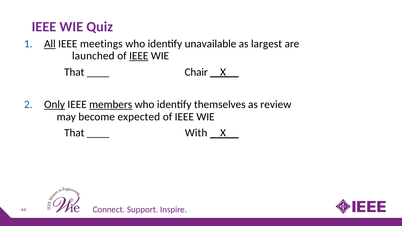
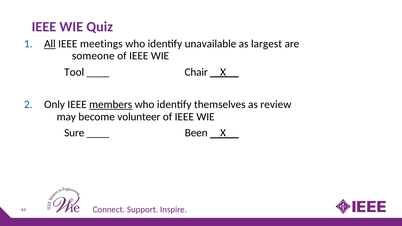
launched: launched -> someone (93, 56)
IEEE underline: present -> none (139, 56)
That: That -> Tool (74, 72)
Only underline: present -> none (55, 105)
expected: expected -> volunteer (139, 117)
That: That -> Sure (74, 133)
With: With -> Been (196, 133)
